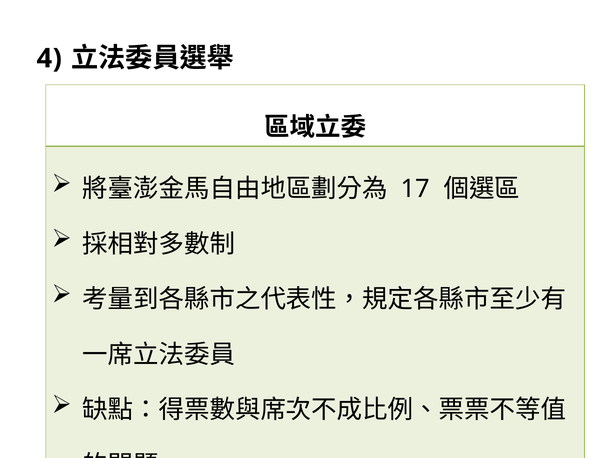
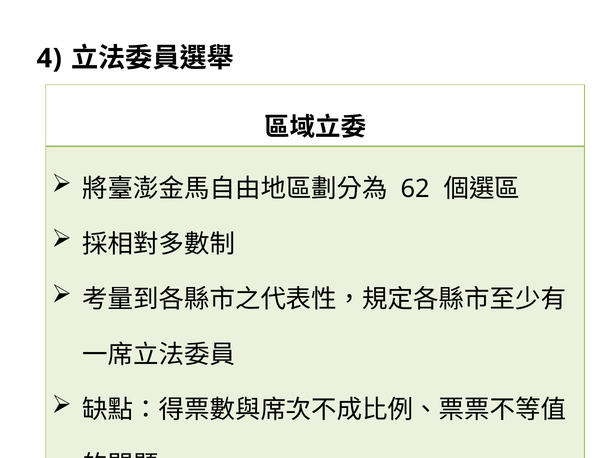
17: 17 -> 62 (415, 189)
